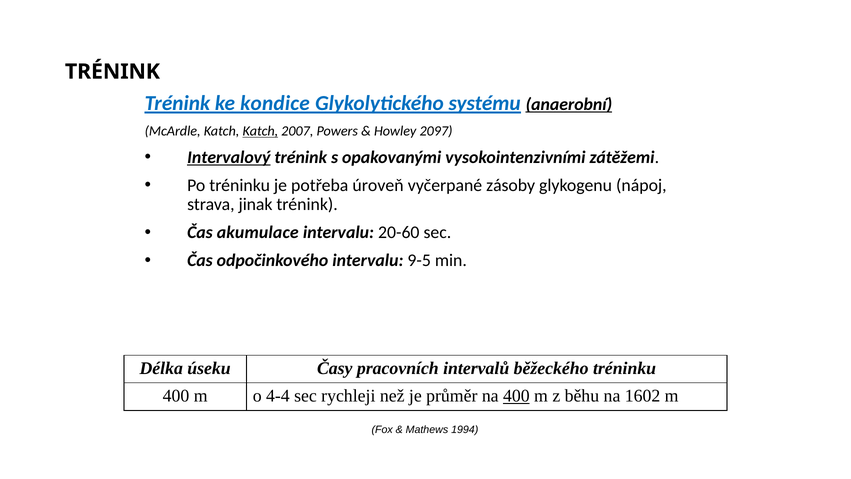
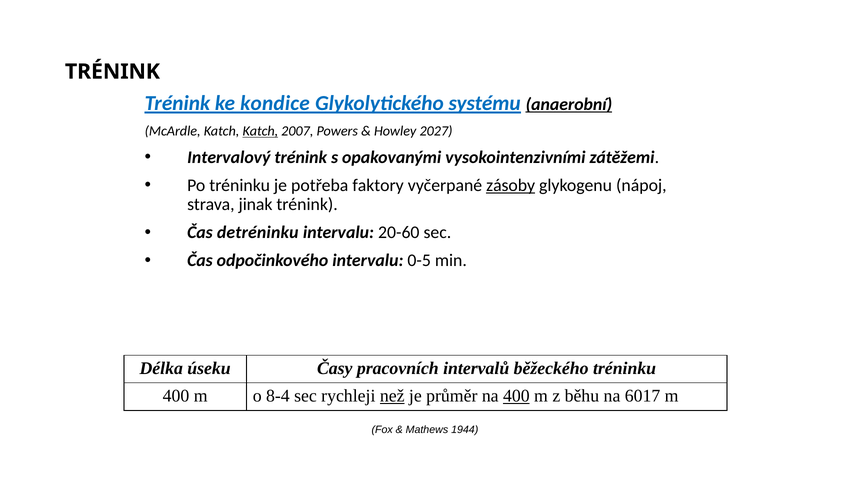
2097: 2097 -> 2027 (436, 131)
Intervalový underline: present -> none (229, 157)
úroveň: úroveň -> faktory (378, 185)
zásoby underline: none -> present (511, 185)
akumulace: akumulace -> detréninku (258, 232)
9-5: 9-5 -> 0-5 (419, 260)
4-4: 4-4 -> 8-4 (278, 396)
než underline: none -> present (392, 396)
1602: 1602 -> 6017 (643, 396)
1994: 1994 -> 1944 (465, 430)
